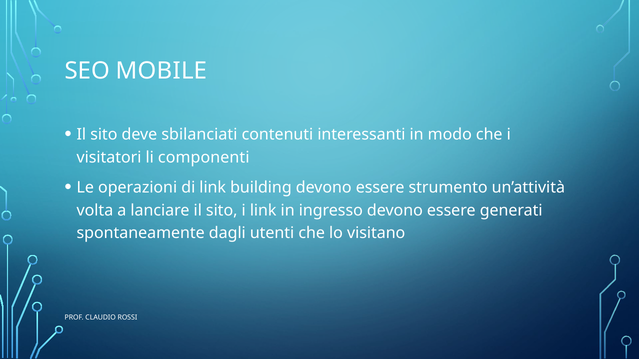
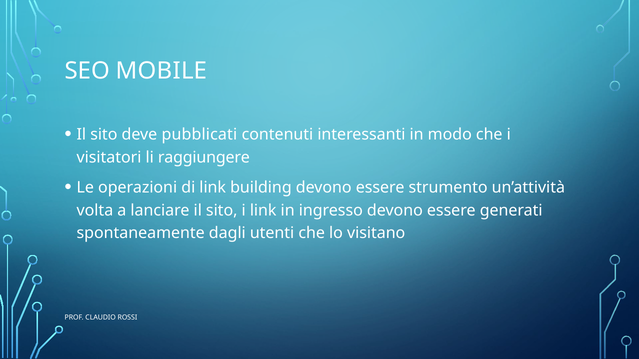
sbilanciati: sbilanciati -> pubblicati (199, 135)
componenti: componenti -> raggiungere (204, 158)
